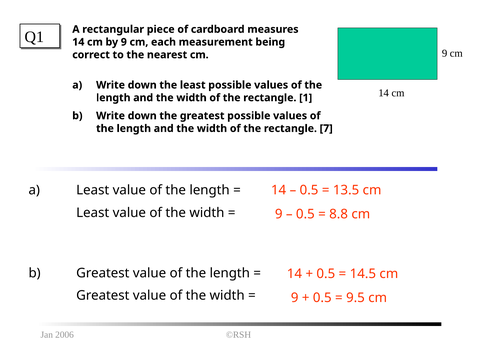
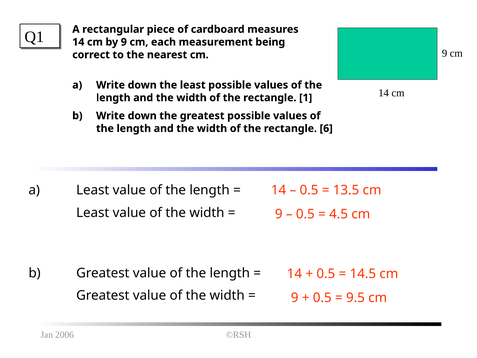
7: 7 -> 6 (326, 128)
8.8: 8.8 -> 4.5 (339, 214)
